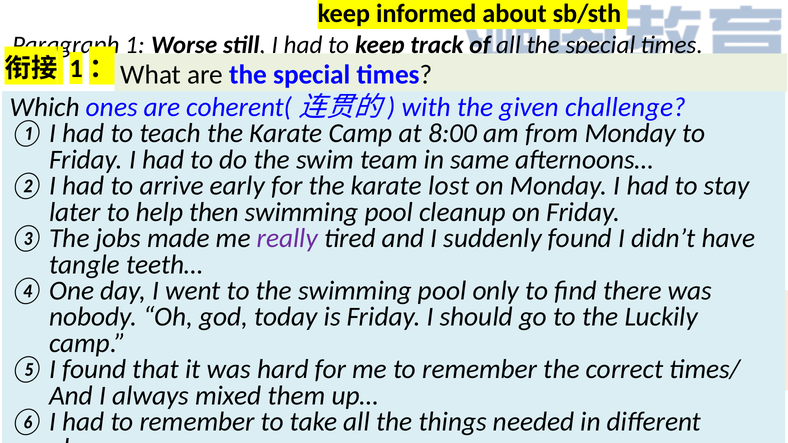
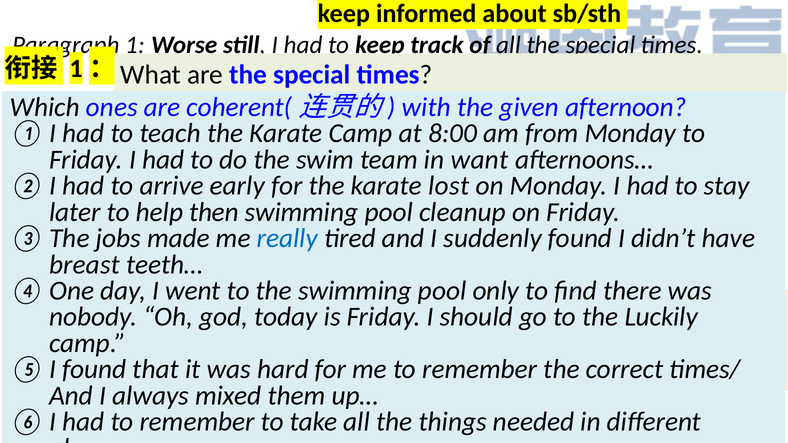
challenge: challenge -> afternoon (626, 107)
same: same -> want (480, 160)
really colour: purple -> blue (287, 238)
tangle: tangle -> breast (85, 265)
